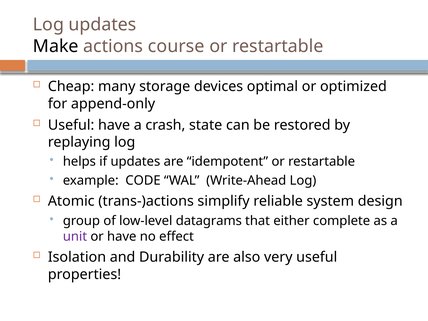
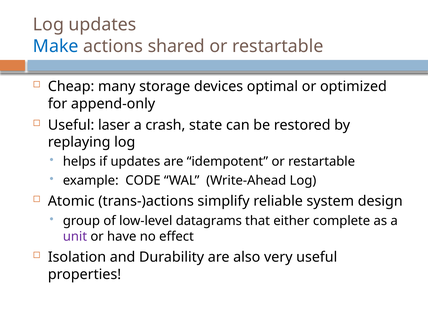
Make colour: black -> blue (56, 46)
course: course -> shared (176, 46)
Useful have: have -> laser (114, 125)
